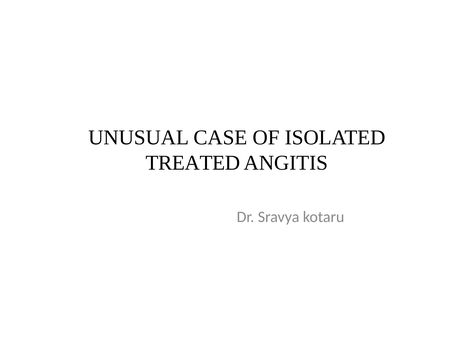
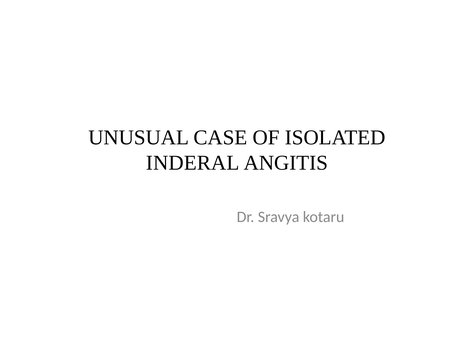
TREATED: TREATED -> INDERAL (193, 163)
